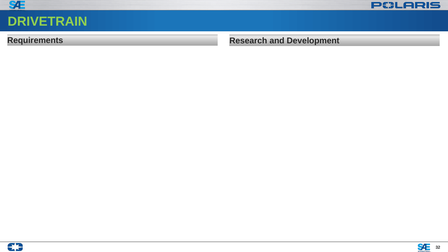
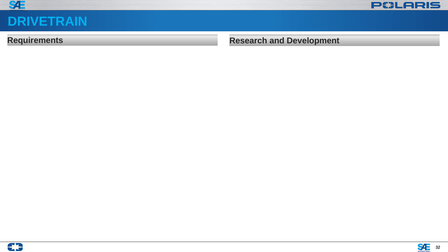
DRIVETRAIN colour: light green -> light blue (47, 22)
